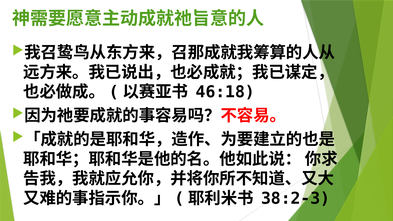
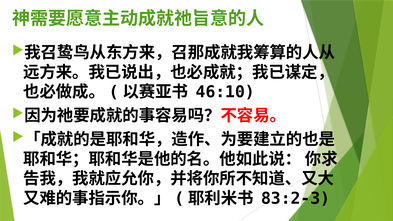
46:18: 46:18 -> 46:10 (225, 92)
38:2-3: 38:2-3 -> 83:2-3 (296, 198)
